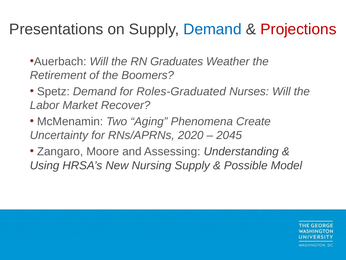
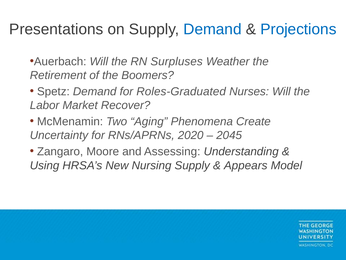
Projections colour: red -> blue (298, 29)
Graduates: Graduates -> Surpluses (177, 61)
Possible: Possible -> Appears (246, 165)
